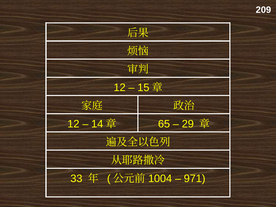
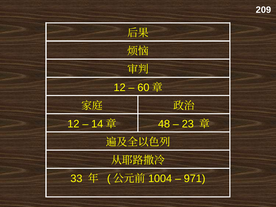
15: 15 -> 60 (143, 88)
65: 65 -> 48 (164, 124)
29: 29 -> 23 (188, 124)
